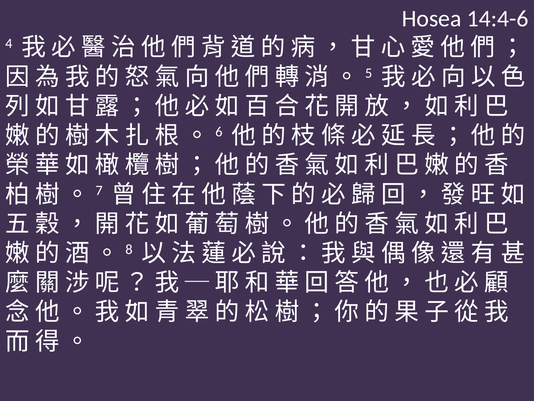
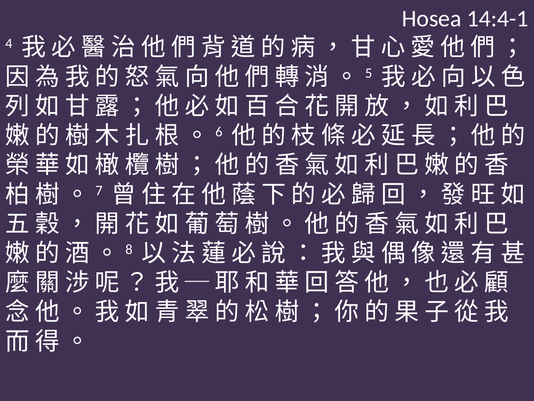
14:4-6: 14:4-6 -> 14:4-1 (498, 19)
